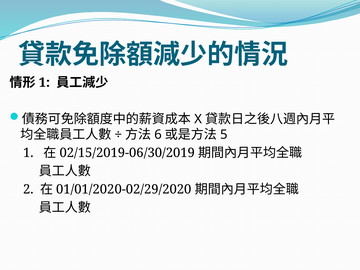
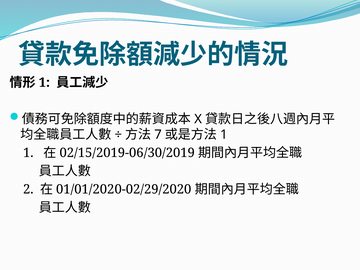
6: 6 -> 7 (158, 135)
5: 5 -> 1 (224, 135)
